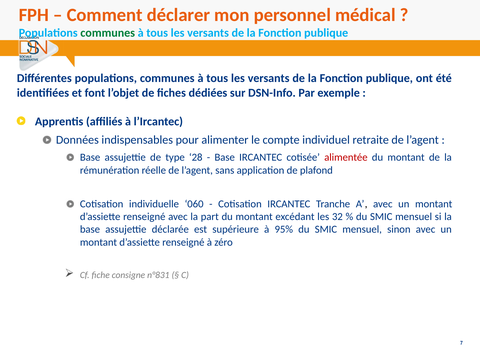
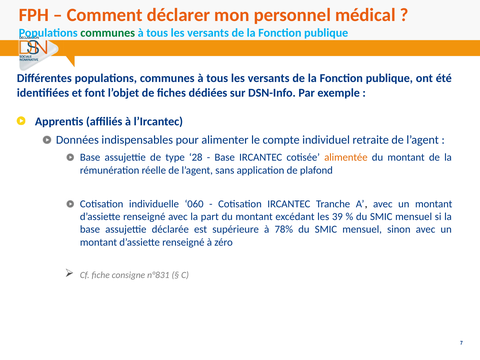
alimentée colour: red -> orange (346, 157)
32: 32 -> 39 (337, 217)
95%: 95% -> 78% (284, 229)
